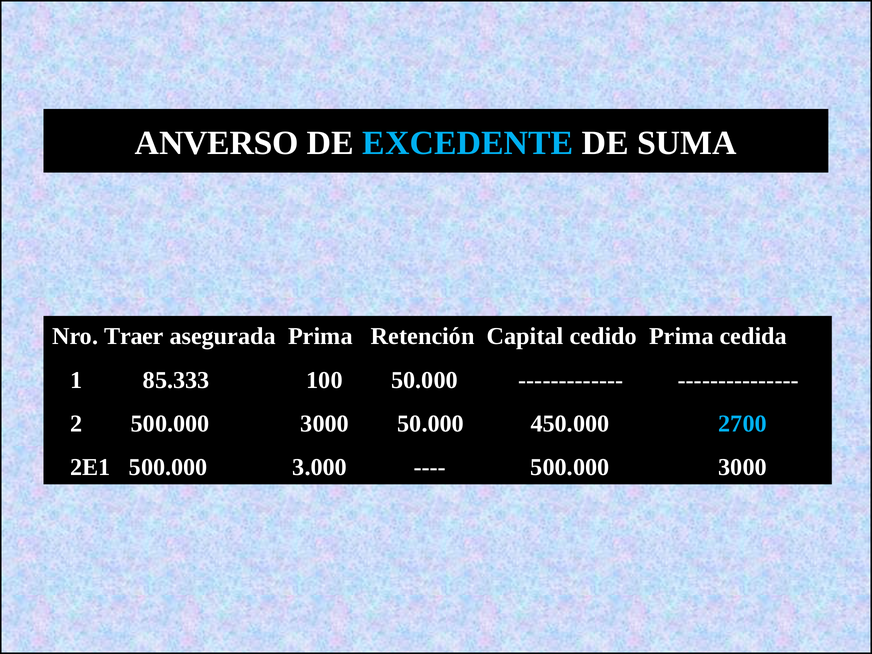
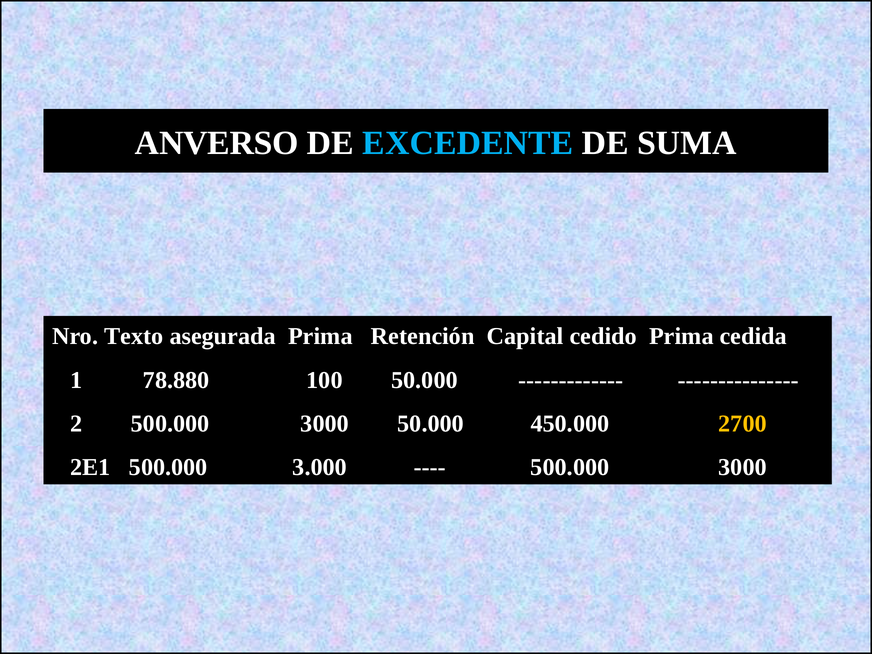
Traer: Traer -> Texto (134, 336)
85.333: 85.333 -> 78.880 (176, 380)
2700 colour: light blue -> yellow (743, 424)
